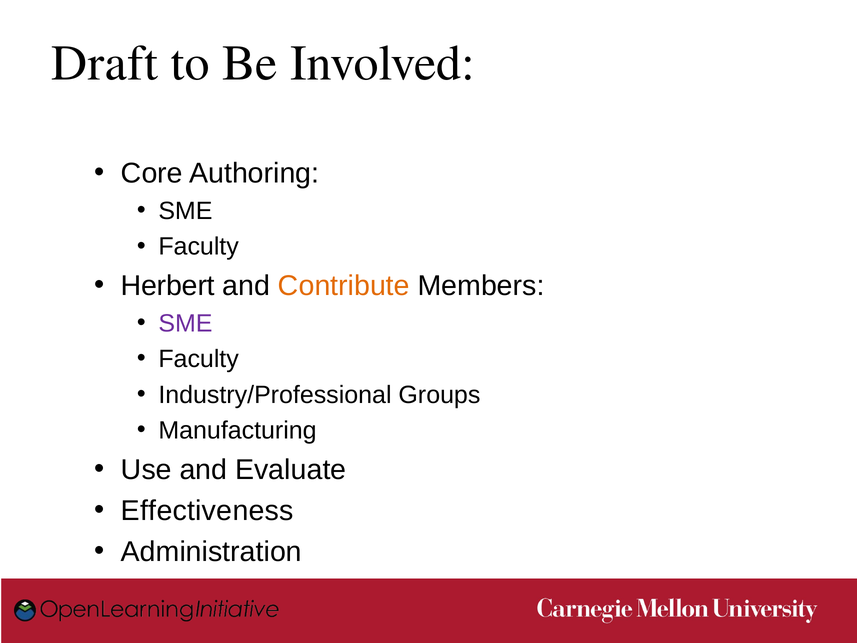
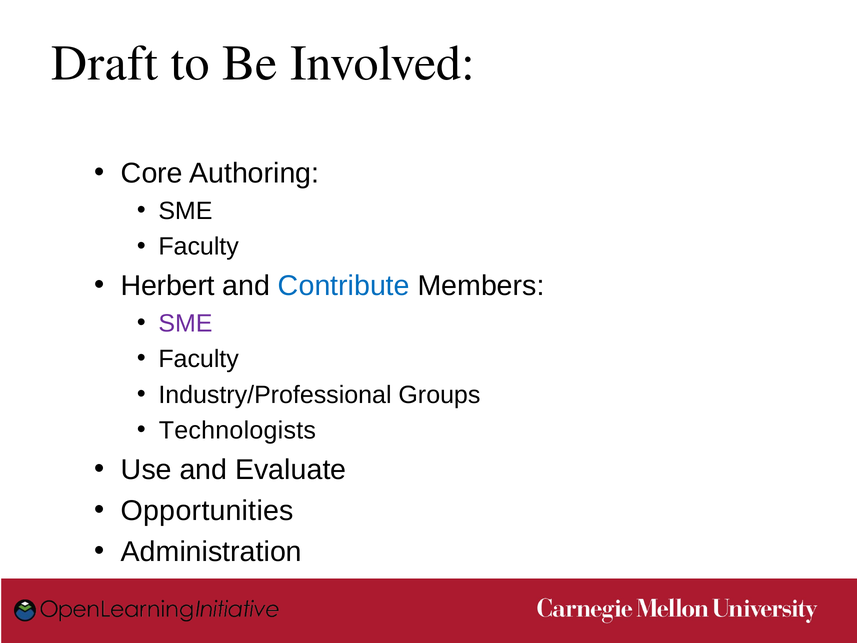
Contribute colour: orange -> blue (344, 286)
Manufacturing: Manufacturing -> Technologists (237, 430)
Effectiveness: Effectiveness -> Opportunities (207, 510)
